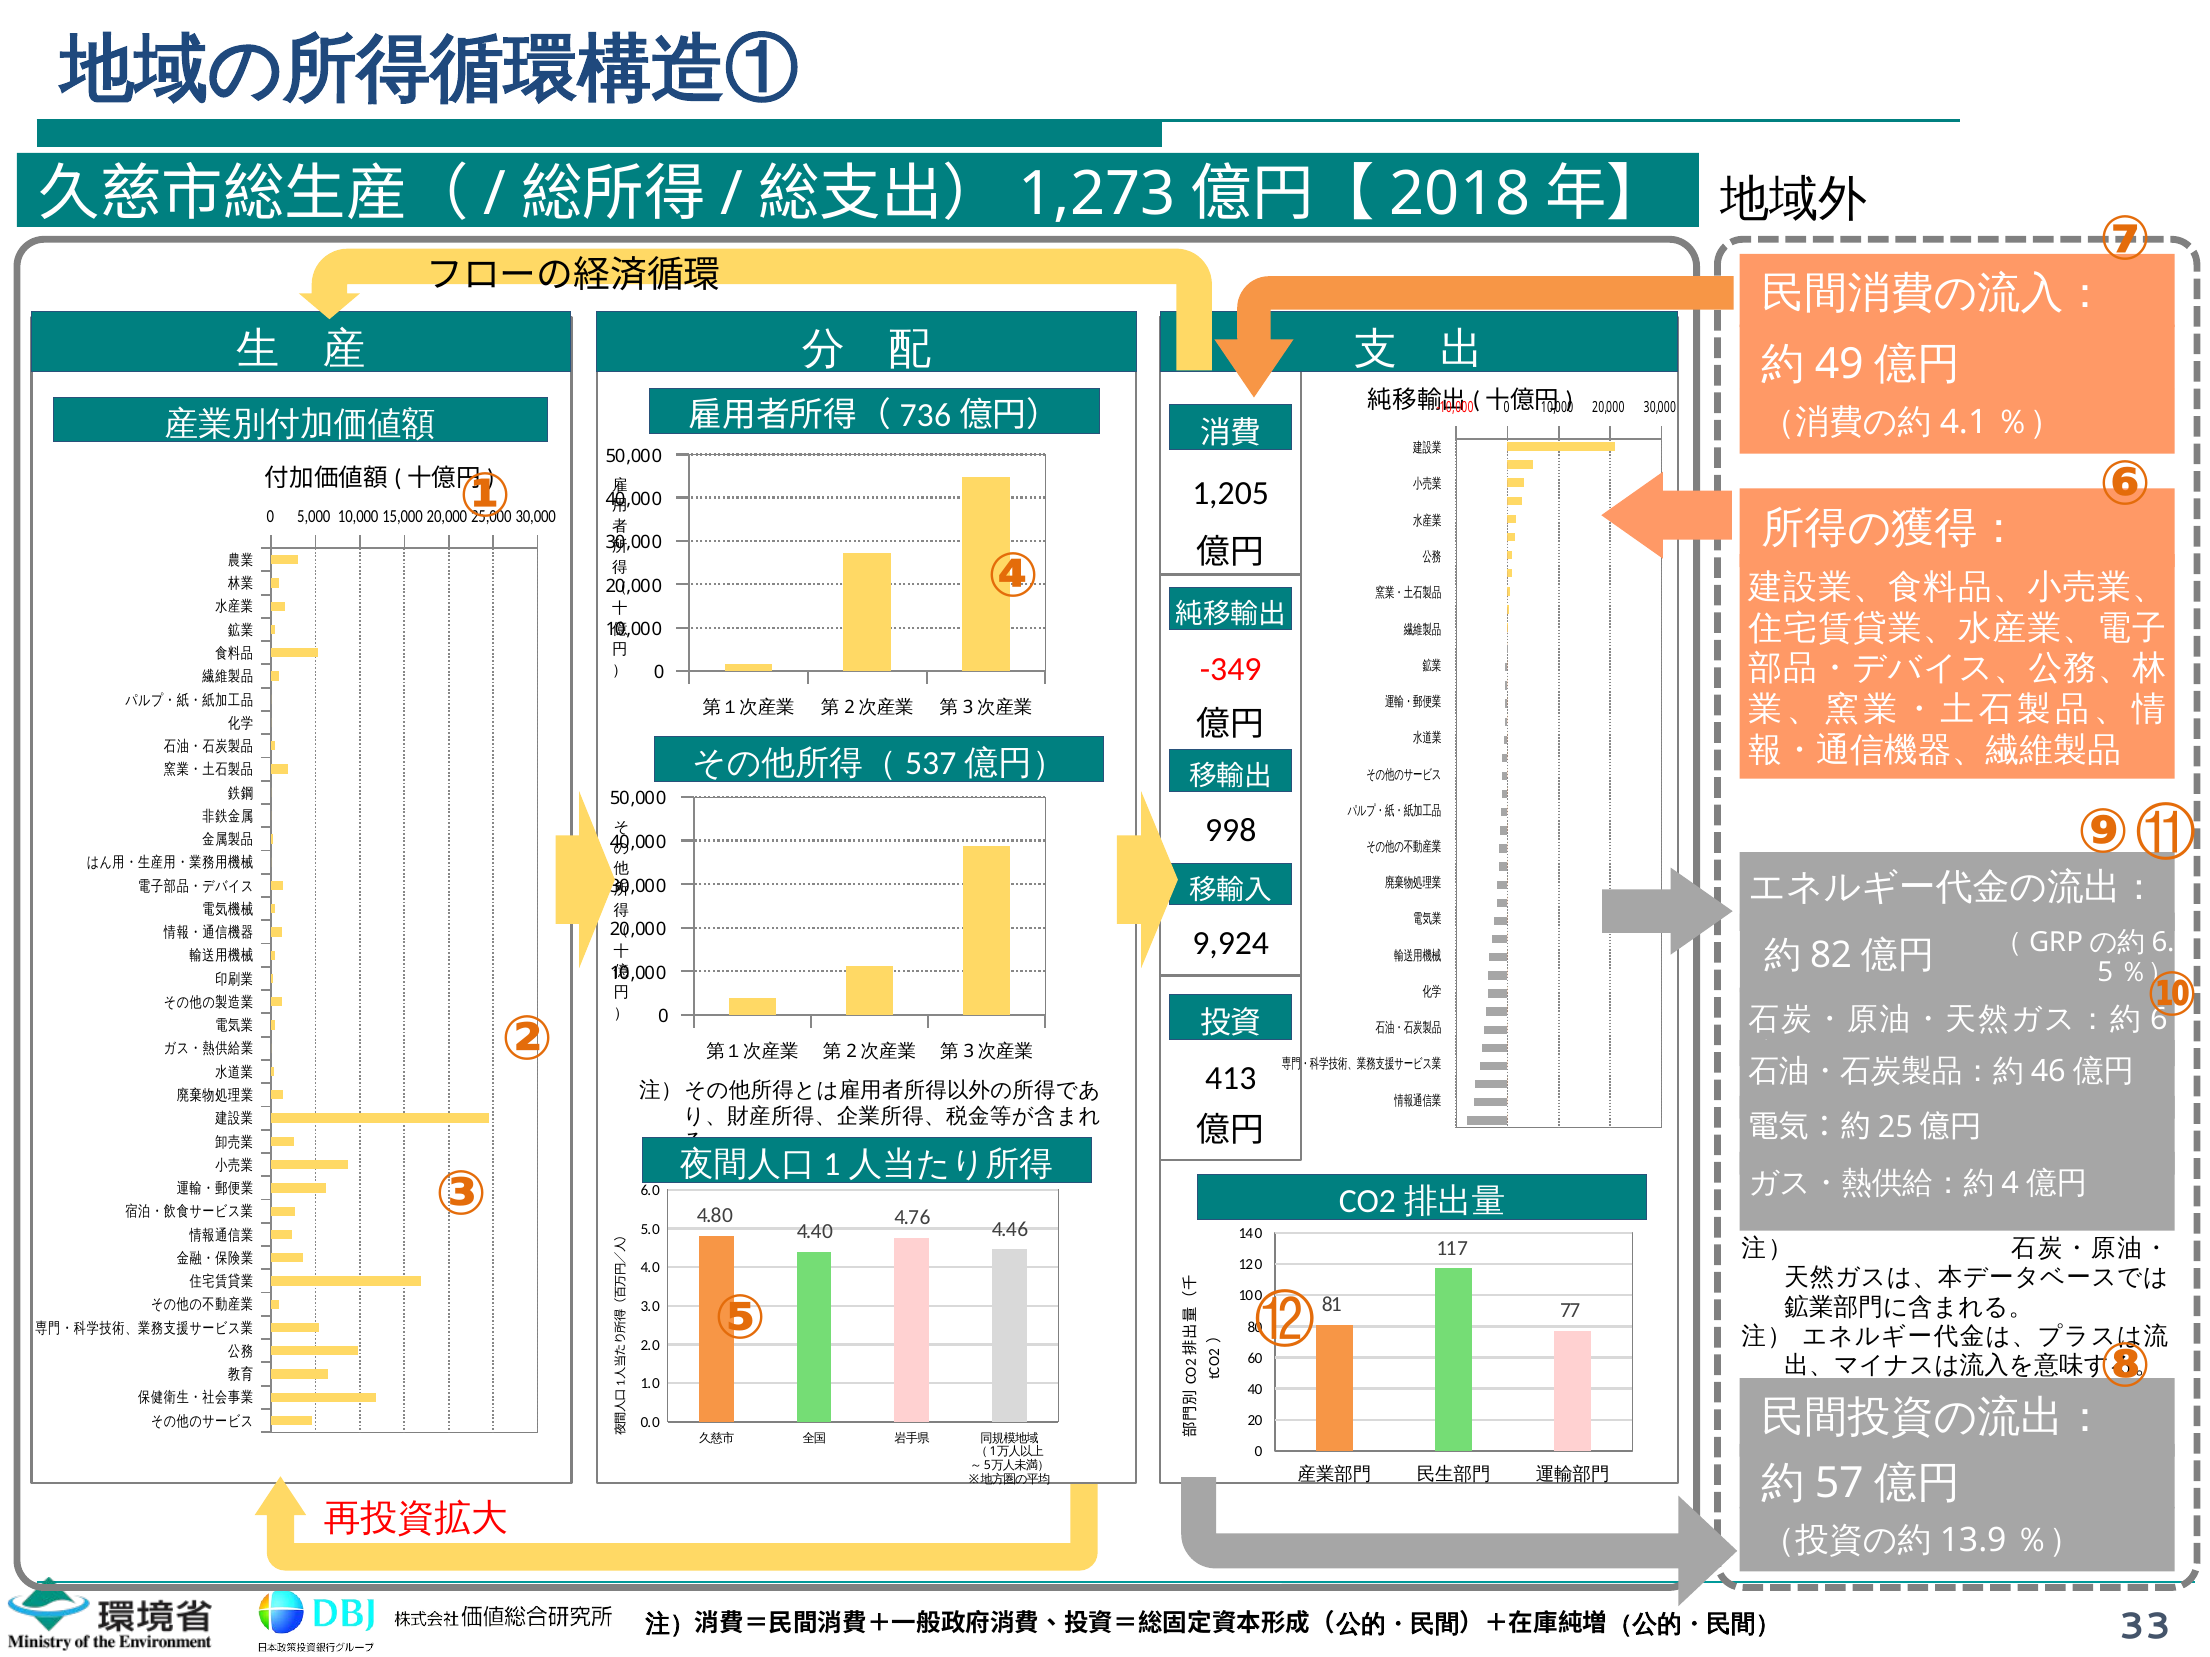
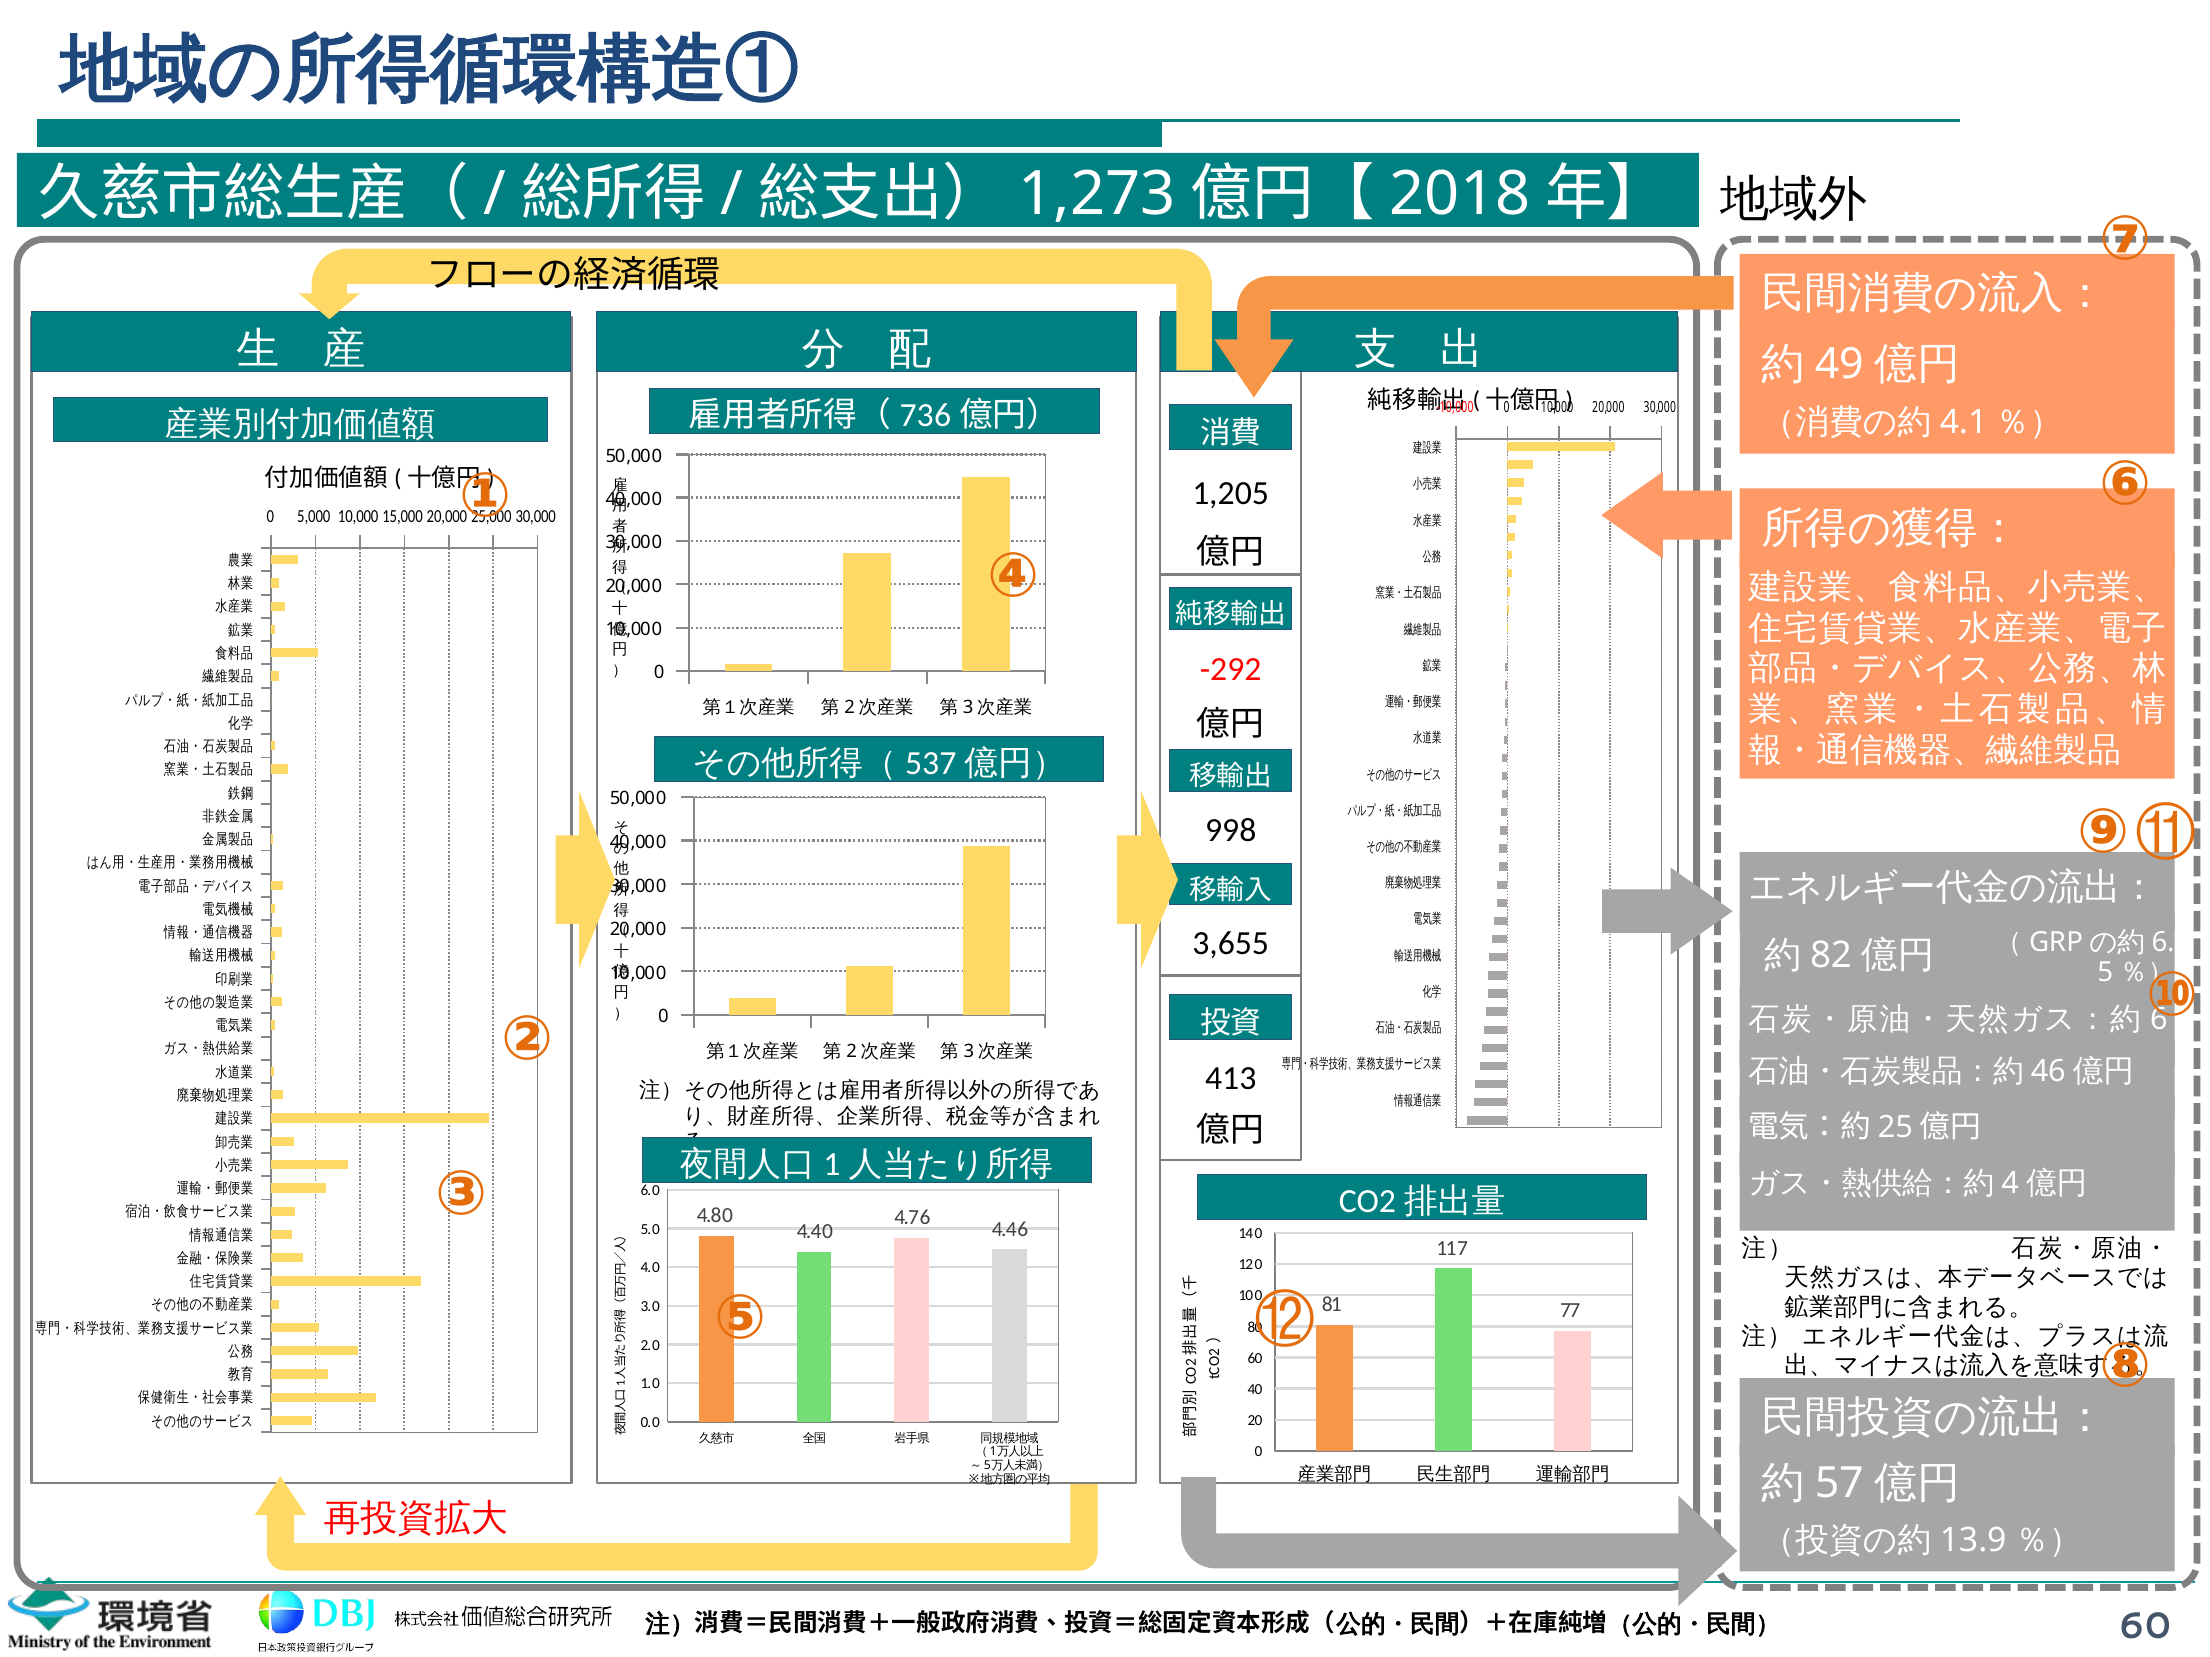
-349: -349 -> -292 (1231, 670)
9,924: 9,924 -> 3,655 (1231, 944)
33: 33 -> 60 (2145, 1626)
